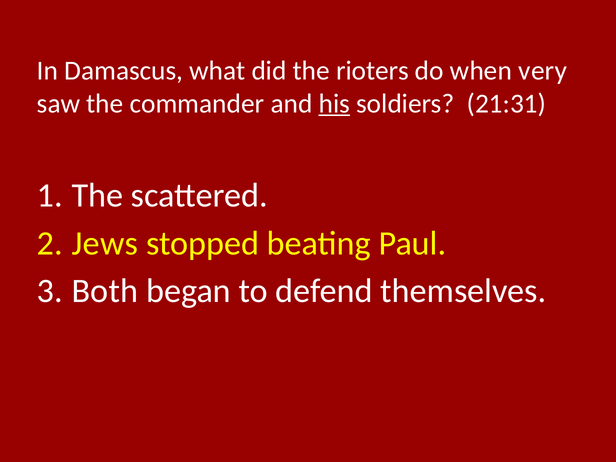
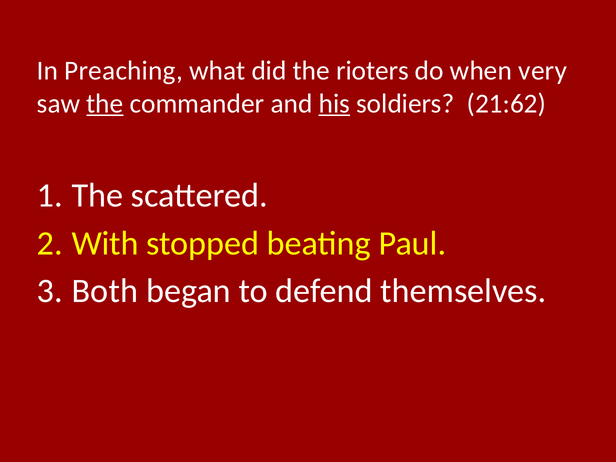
Damascus: Damascus -> Preaching (124, 71)
the underline: none -> present (105, 104)
21:31: 21:31 -> 21:62 (506, 104)
Jews: Jews -> With (105, 243)
